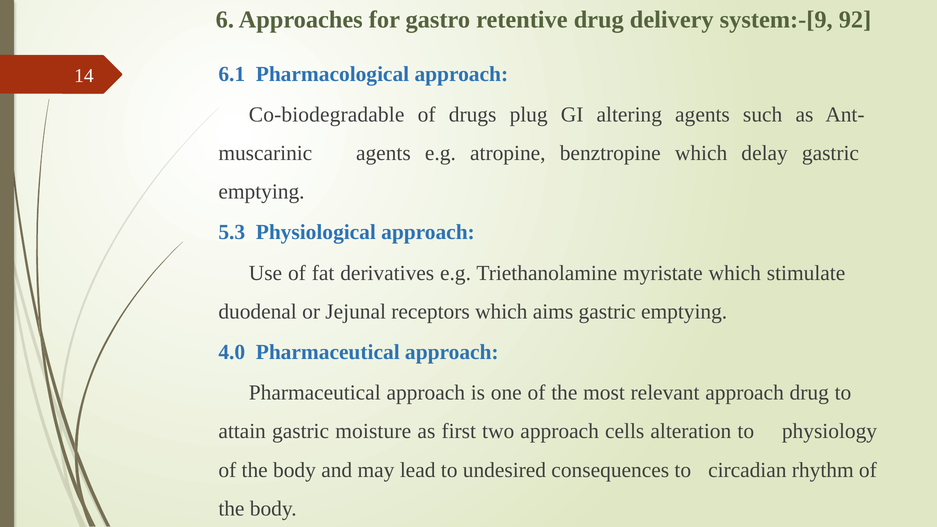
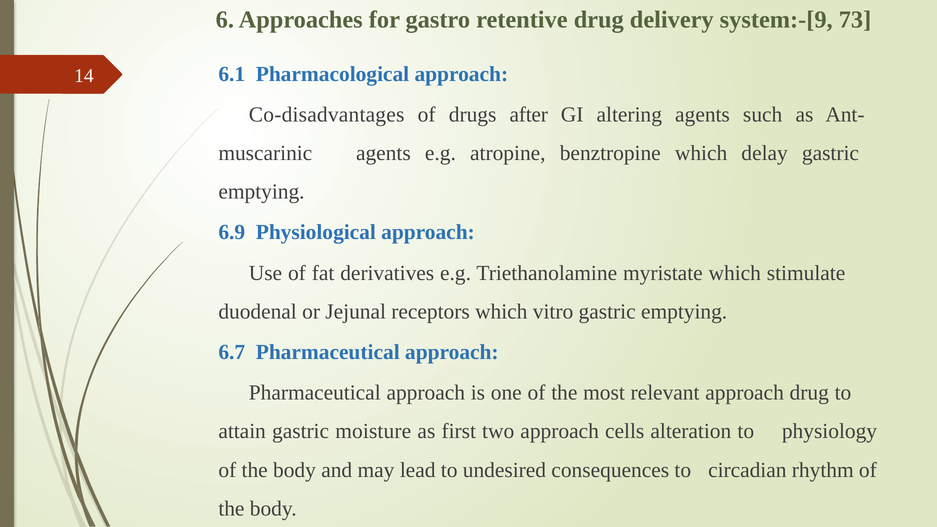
92: 92 -> 73 (855, 20)
Co-biodegradable: Co-biodegradable -> Co-disadvantages (327, 115)
plug: plug -> after (529, 115)
5.3: 5.3 -> 6.9 (232, 232)
aims: aims -> vitro (553, 312)
4.0: 4.0 -> 6.7 (232, 352)
